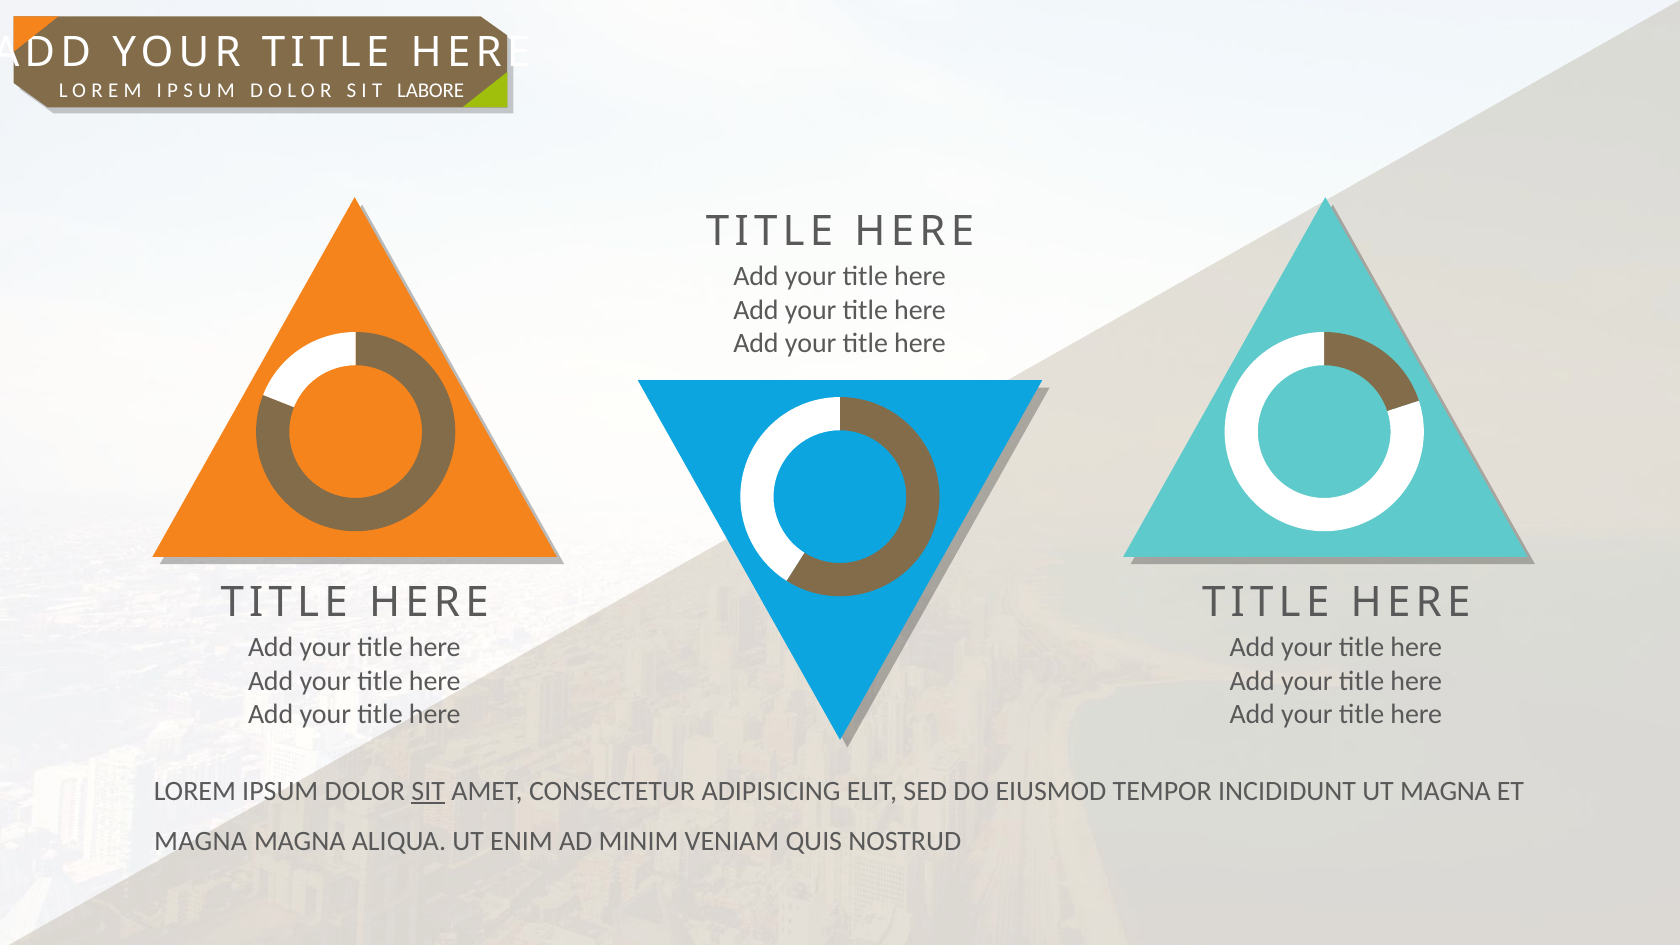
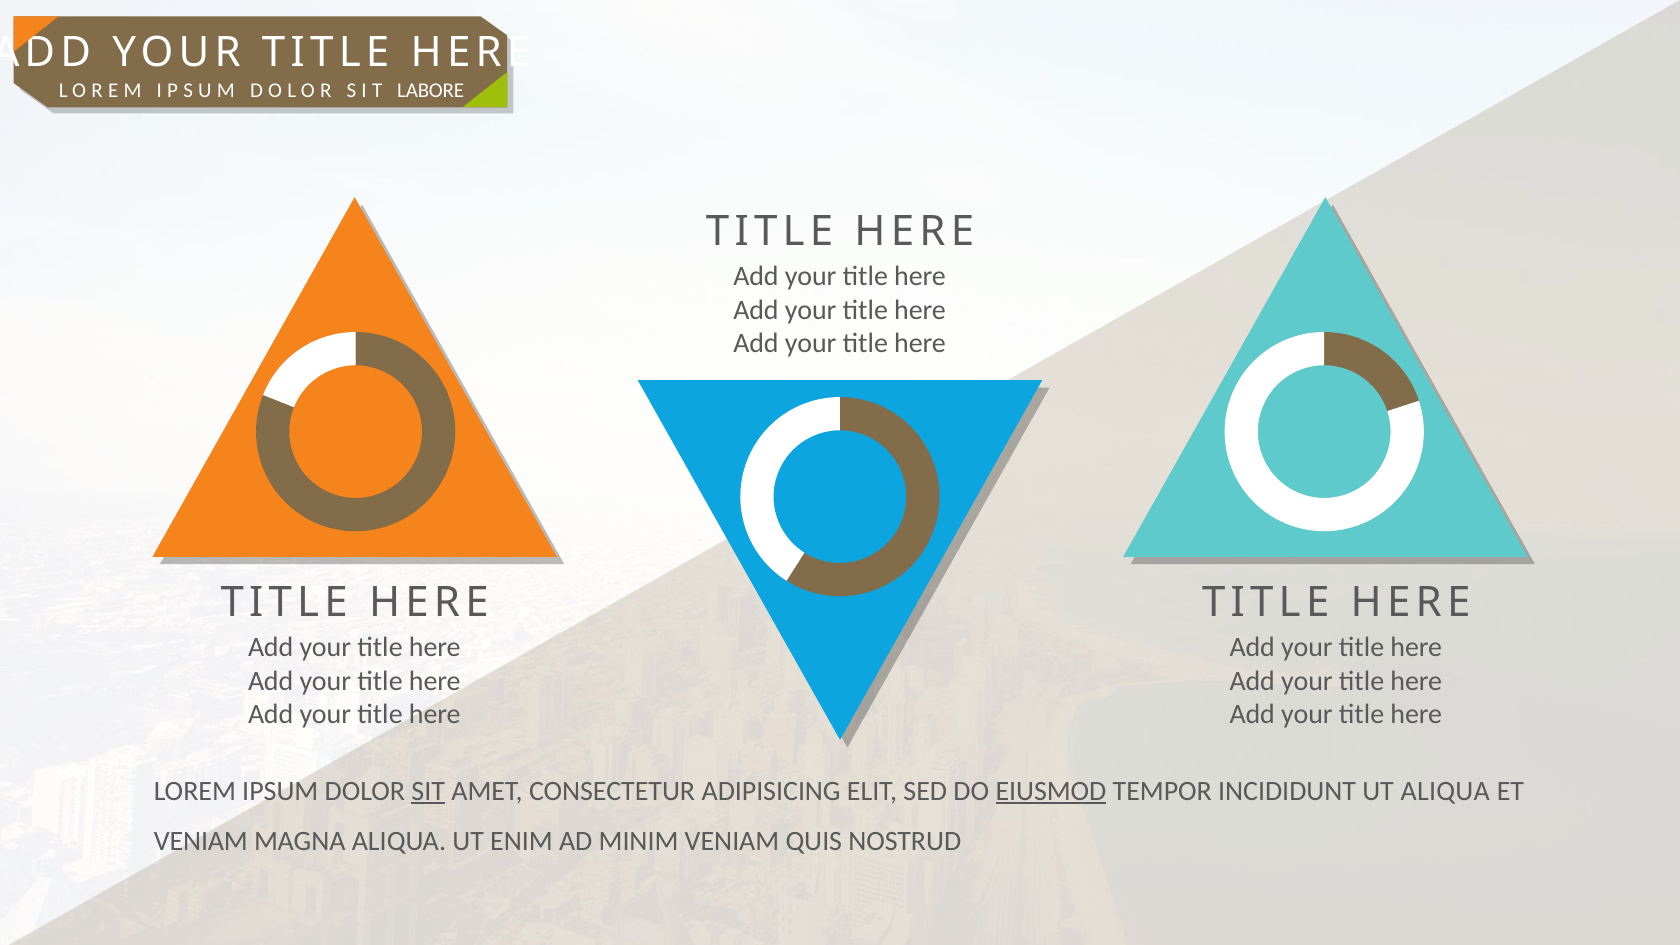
EIUSMOD underline: none -> present (1051, 791)
UT MAGNA: MAGNA -> ALIQUA (1445, 791)
MAGNA: MAGNA -> VENIAM (201, 842)
